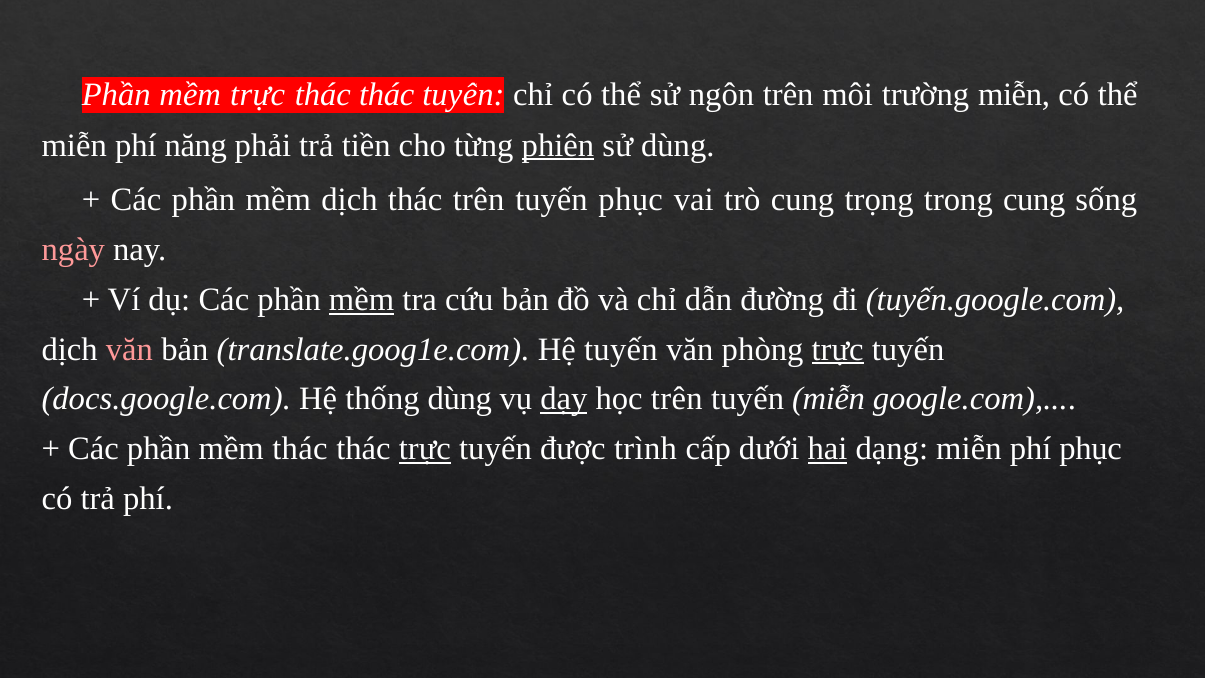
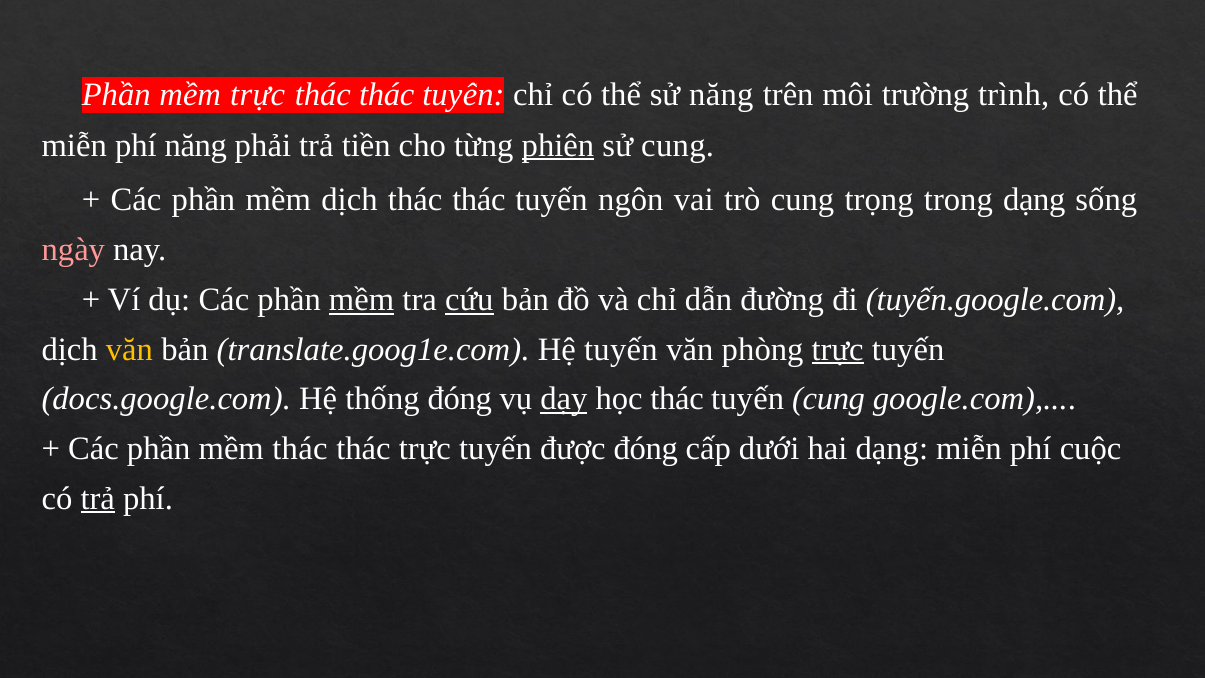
sử ngôn: ngôn -> năng (721, 95)
trường miễn: miễn -> trình (1014, 95)
sử dùng: dùng -> cung (678, 145)
trên: trên -> thác (479, 200)
tuyến phục: phục -> ngôn (631, 200)
trong cung: cung -> dạng (1034, 200)
cứu underline: none -> present (469, 299)
văn colour: pink -> yellow (129, 349)
thống dùng: dùng -> đóng (460, 399)
học trên: trên -> thác (677, 399)
tuyến miễn: miễn -> cung (829, 399)
trực underline: present -> none (425, 449)
được trình: trình -> đóng (646, 449)
hai underline: present -> none (827, 449)
phí phục: phục -> cuộc (1091, 449)
trả underline: none -> present (98, 498)
